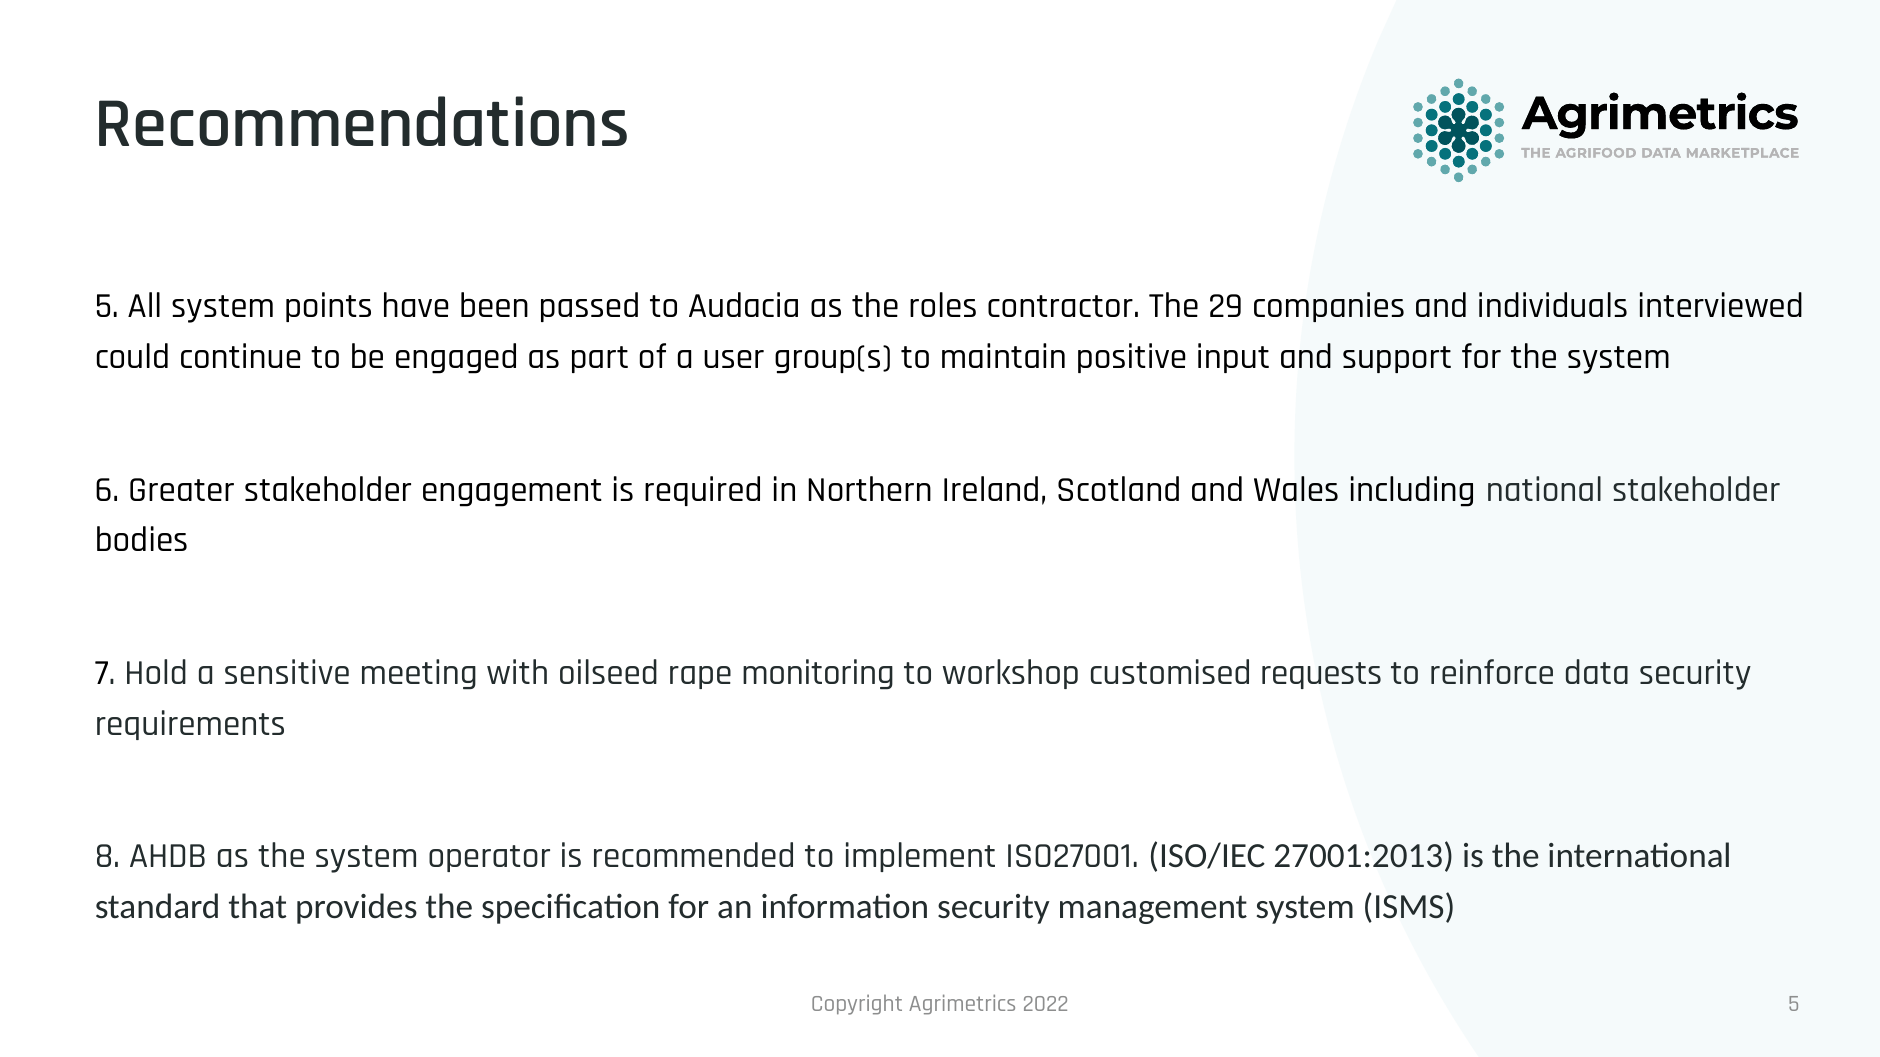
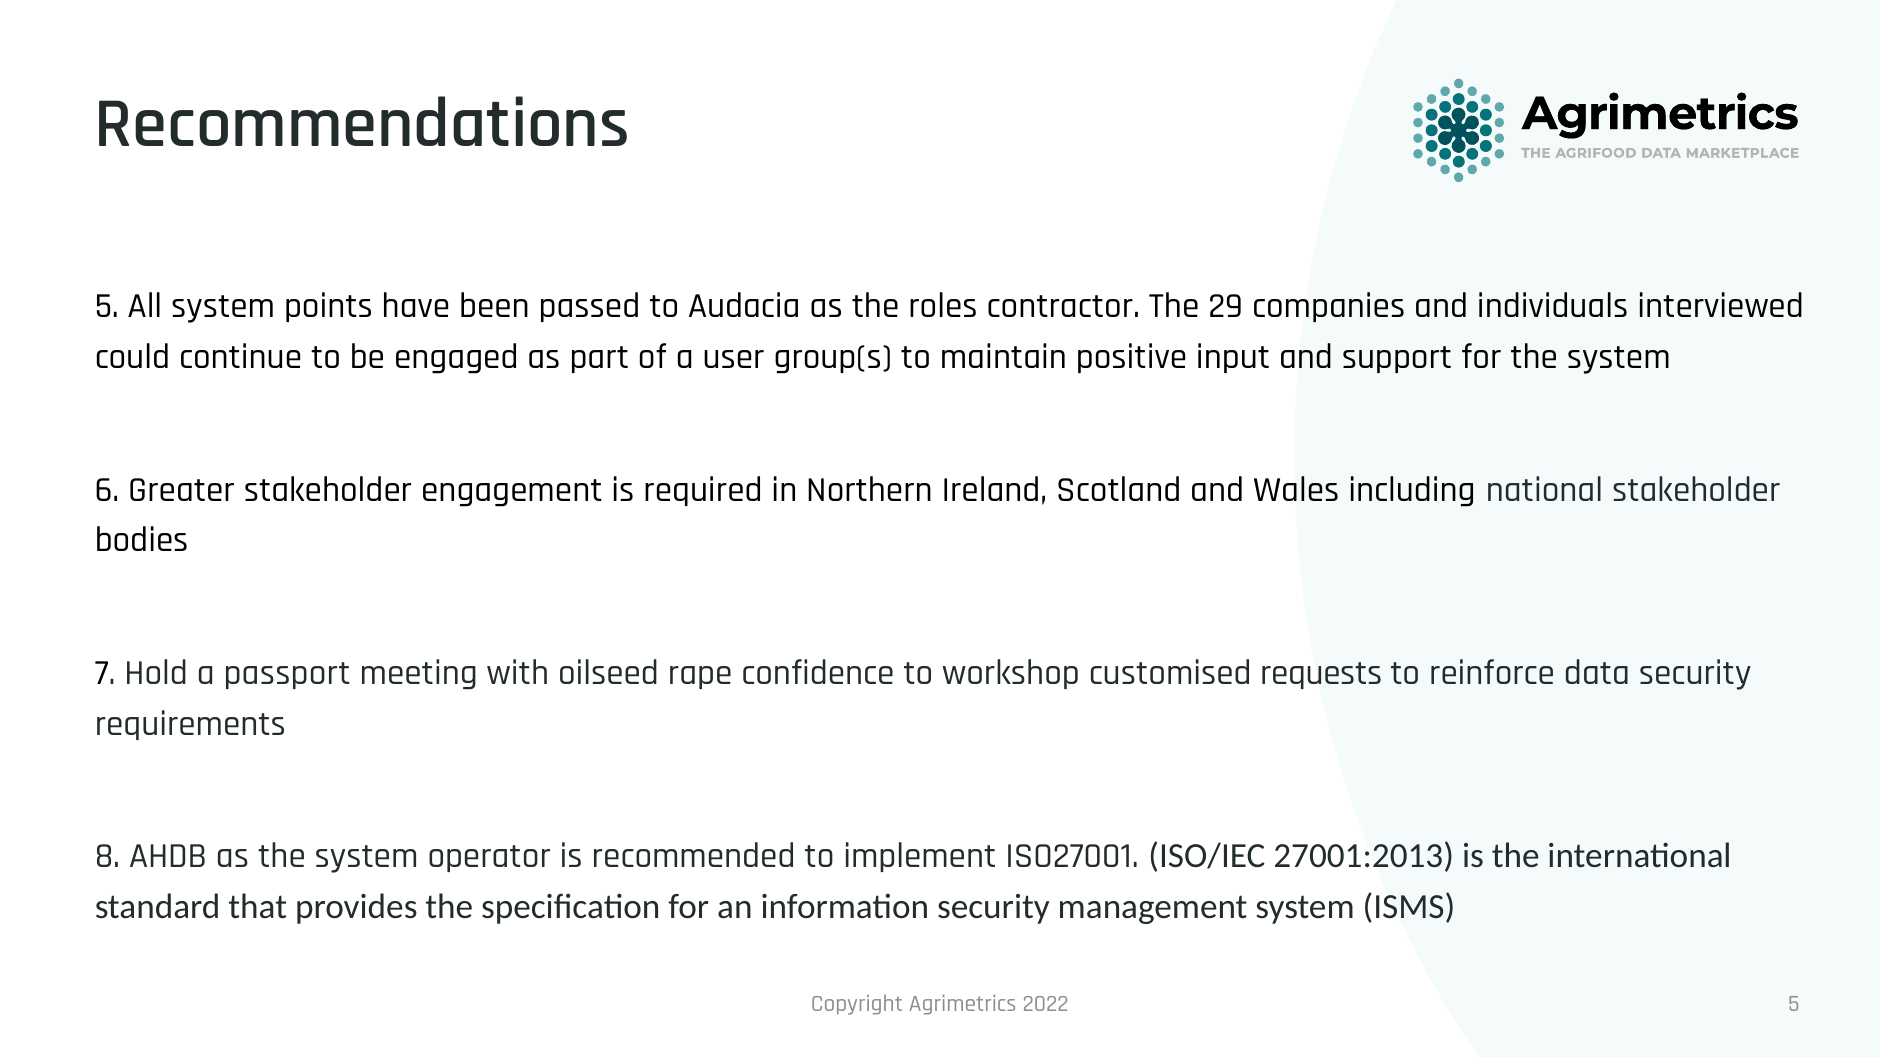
sensitive: sensitive -> passport (287, 673)
monitoring: monitoring -> confidence (818, 673)
